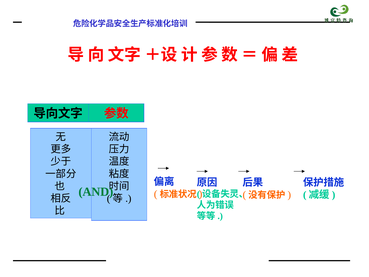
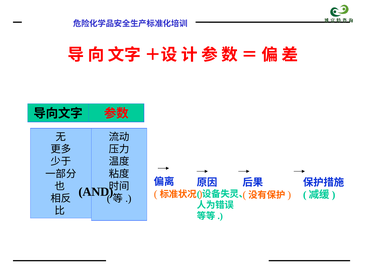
AND colour: green -> black (96, 192)
